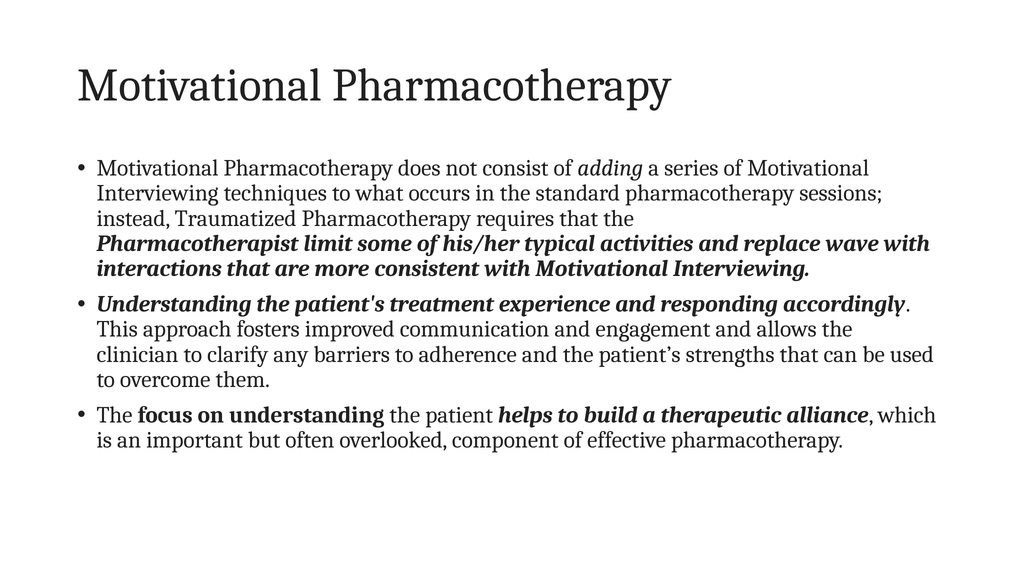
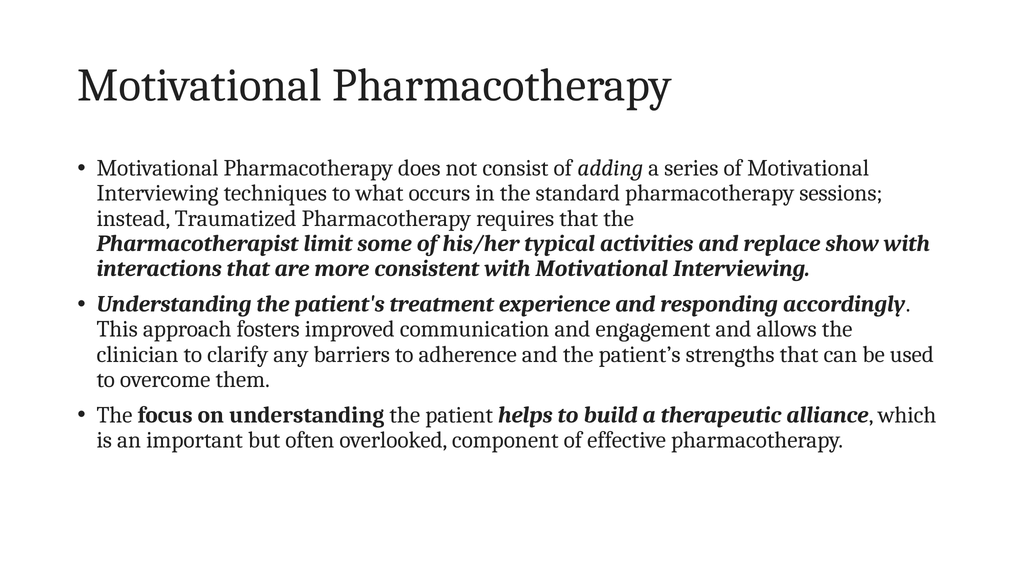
wave: wave -> show (852, 244)
